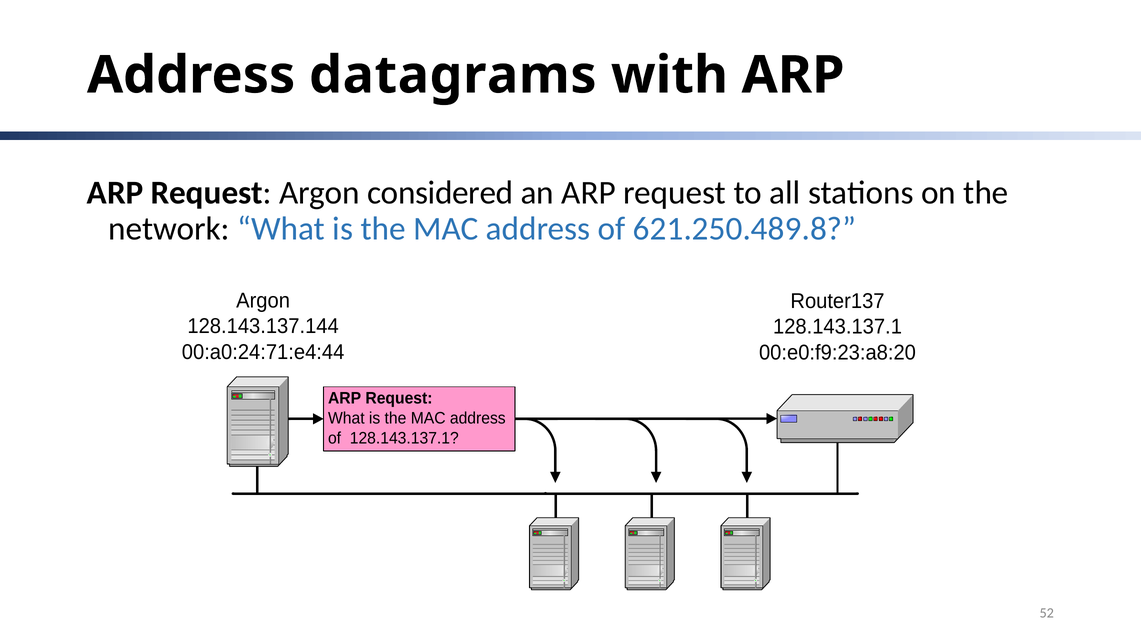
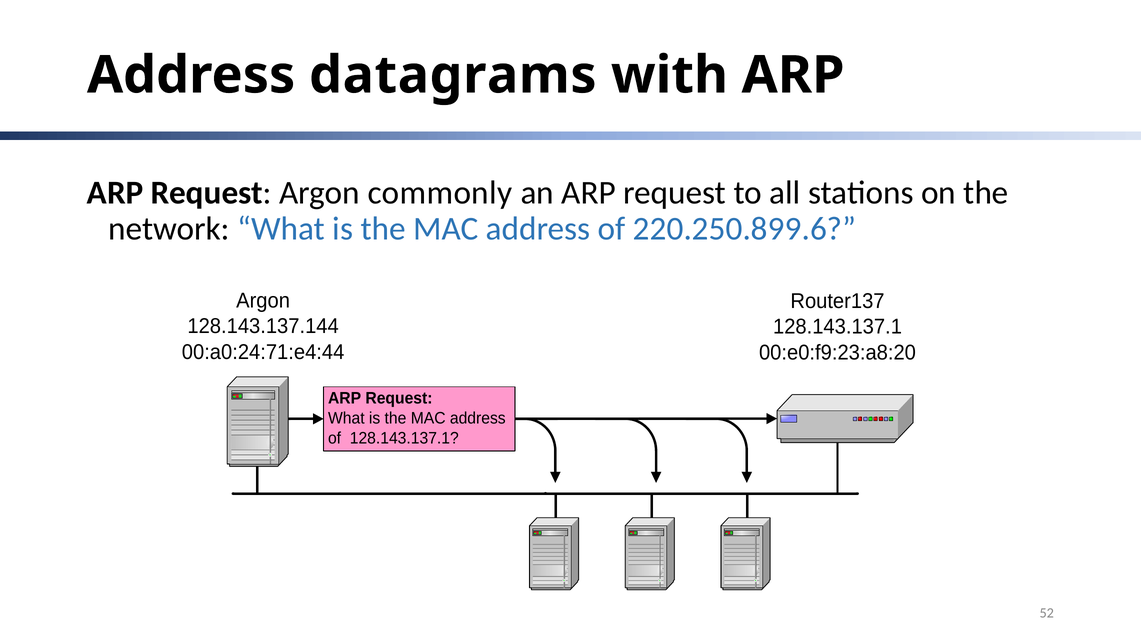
considered: considered -> commonly (440, 193)
621.250.489.8: 621.250.489.8 -> 220.250.899.6 (745, 229)
